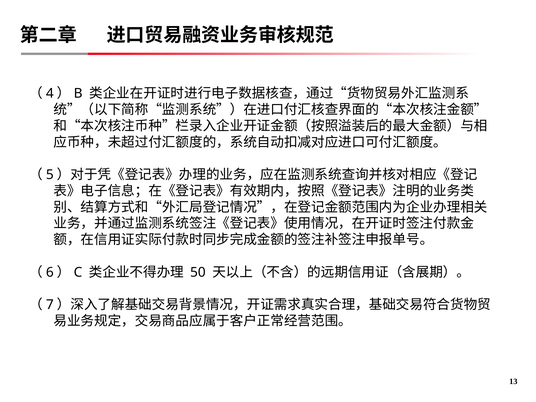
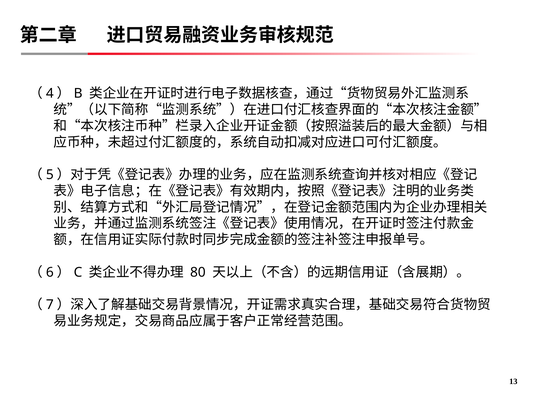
50: 50 -> 80 (198, 272)
